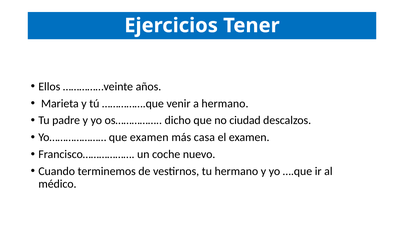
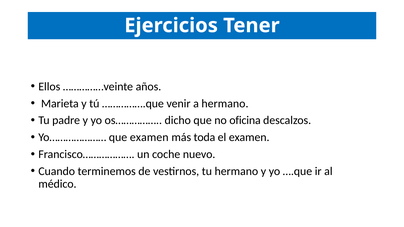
ciudad: ciudad -> oficina (245, 121)
casa: casa -> toda (204, 137)
